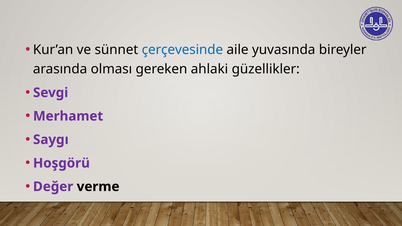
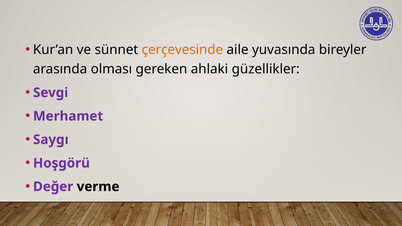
çerçevesinde colour: blue -> orange (182, 50)
